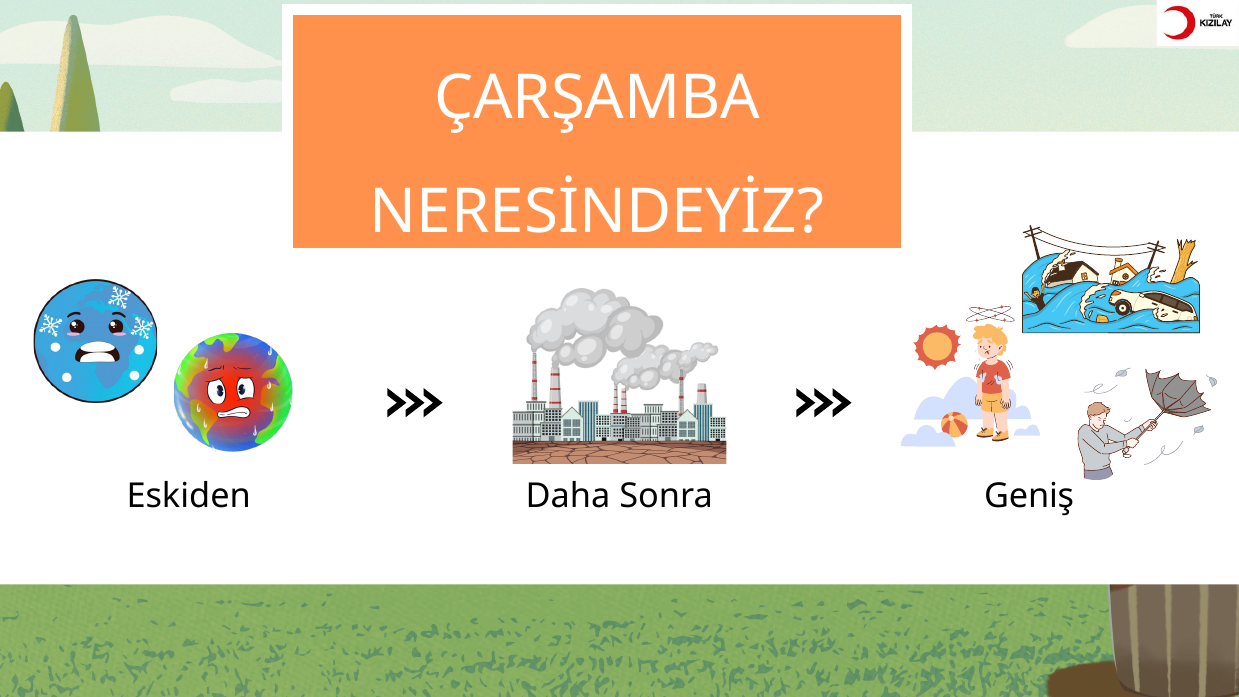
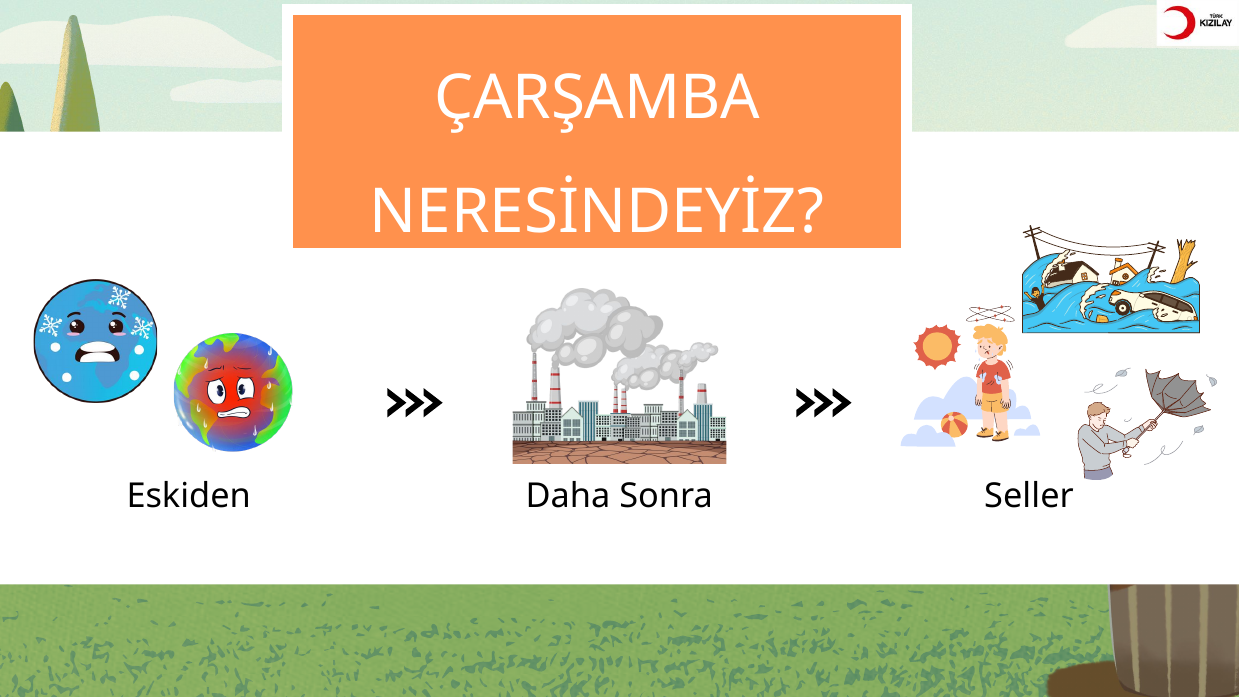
Geniş: Geniş -> Seller (1029, 496)
